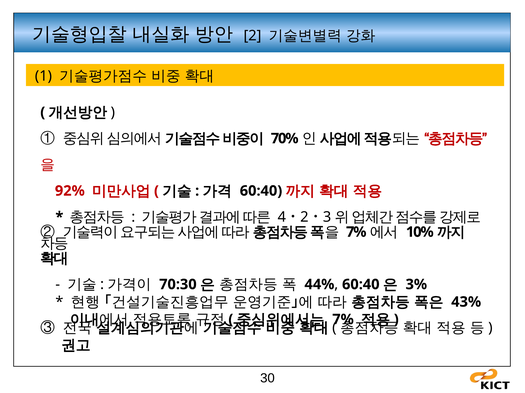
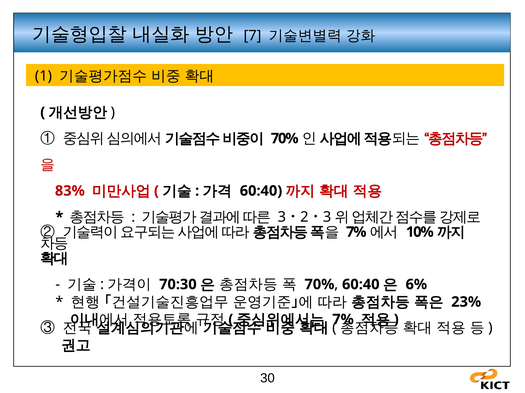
2: 2 -> 7 (252, 36)
92%: 92% -> 83% (70, 191)
4: 4 -> 3 (282, 217)
44%: 44% -> 70% (319, 285)
3%: 3% -> 6% (416, 285)
43%: 43% -> 23% (466, 302)
